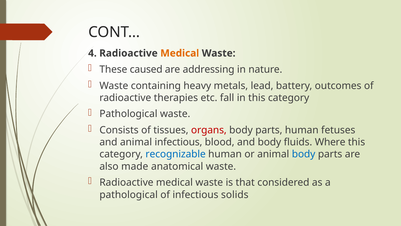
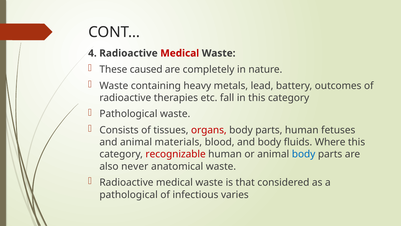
Medical colour: orange -> red (180, 53)
addressing: addressing -> completely (209, 69)
animal infectious: infectious -> materials (178, 142)
recognizable colour: blue -> red (176, 154)
made: made -> never (135, 166)
solids: solids -> varies (235, 194)
